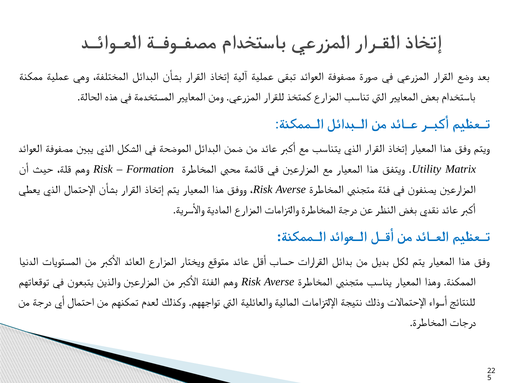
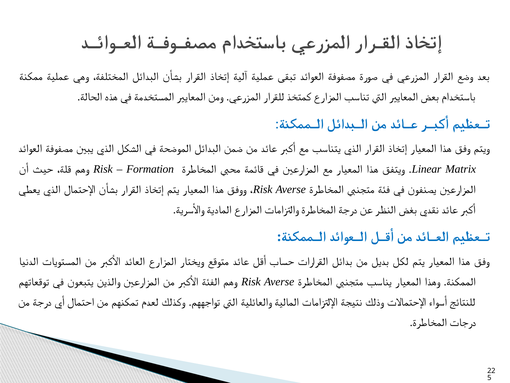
Utility: Utility -> Linear (427, 169)
